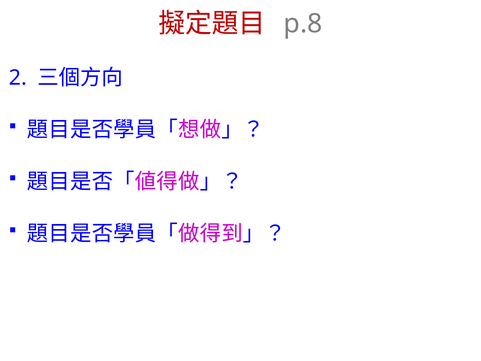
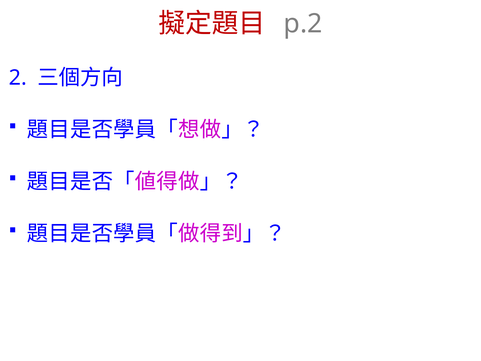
p.8: p.8 -> p.2 (303, 24)
